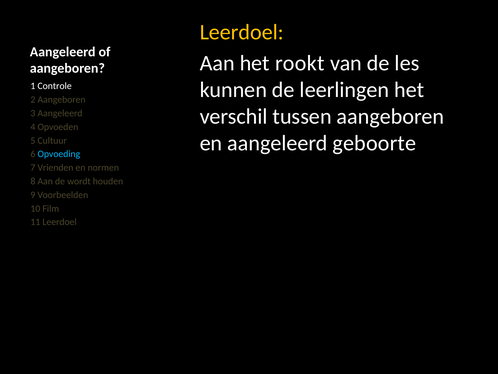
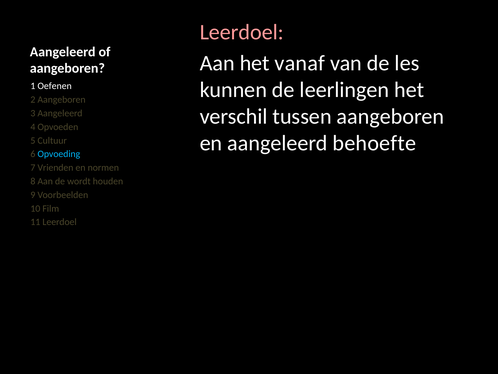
Leerdoel colour: yellow -> pink (242, 32)
rookt: rookt -> vanaf (300, 63)
Controle: Controle -> Oefenen (55, 86)
geboorte: geboorte -> behoefte (374, 143)
